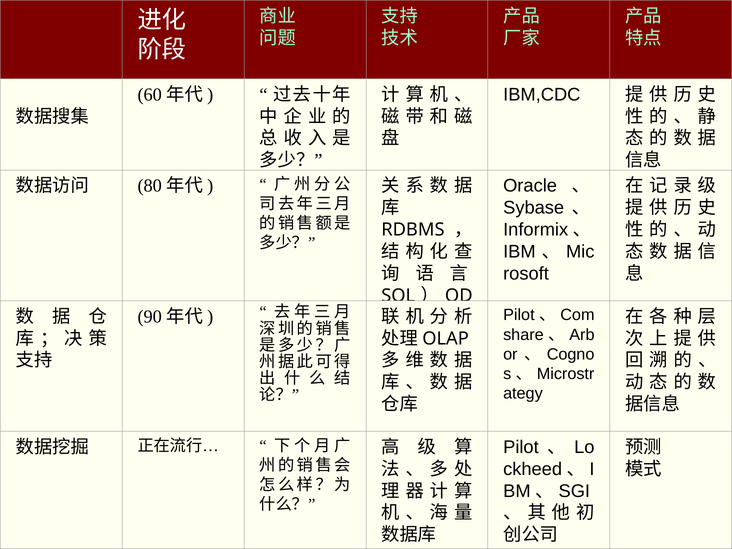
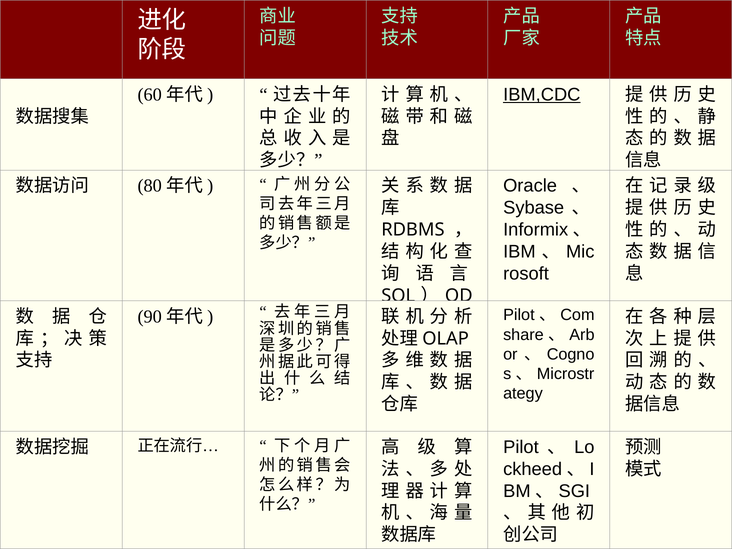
IBM,CDC underline: none -> present (542, 95)
